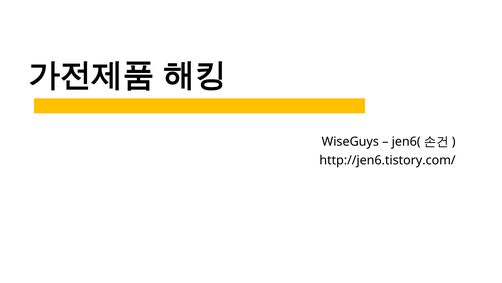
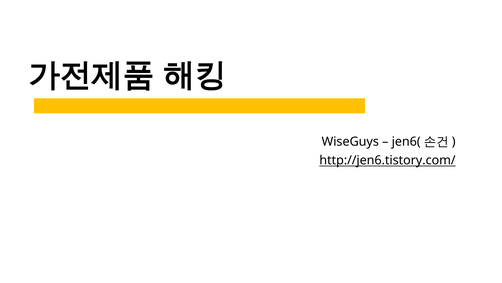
http://jen6.tistory.com/ underline: none -> present (387, 160)
